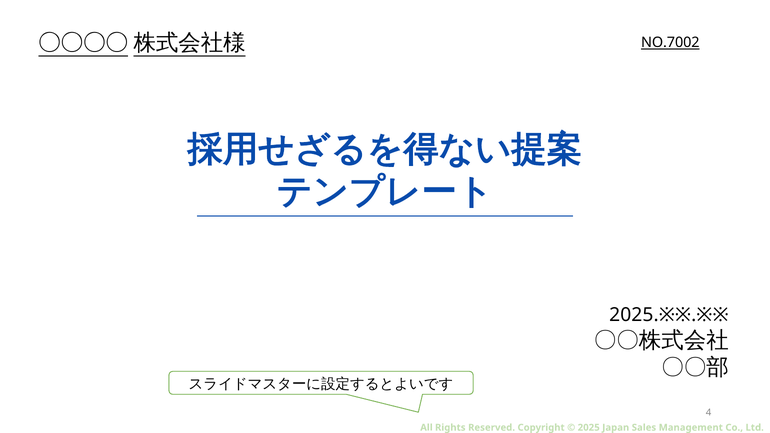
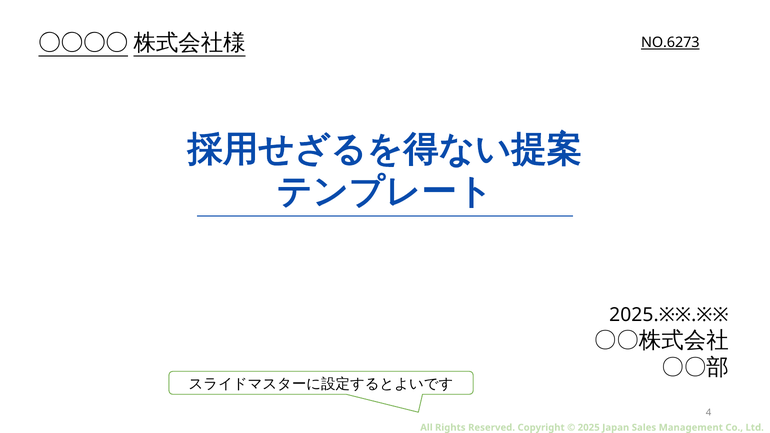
NO.7002: NO.7002 -> NO.6273 (670, 43)
